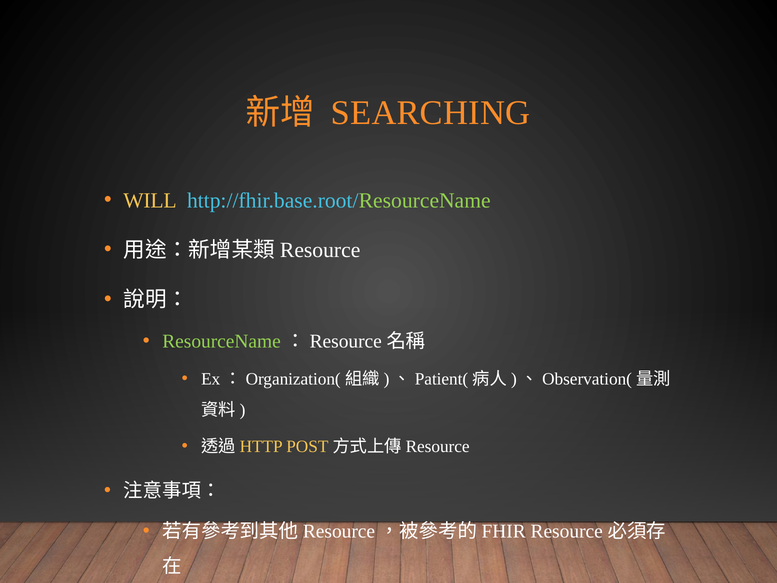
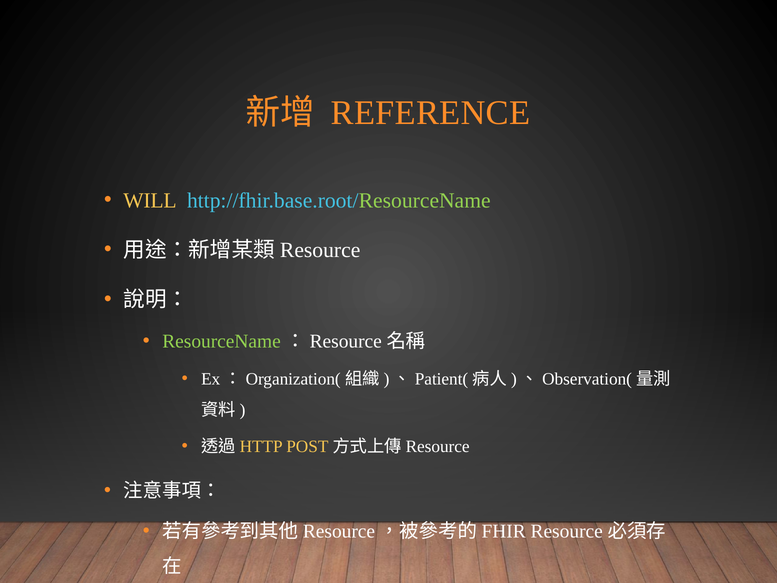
SEARCHING: SEARCHING -> REFERENCE (431, 113)
